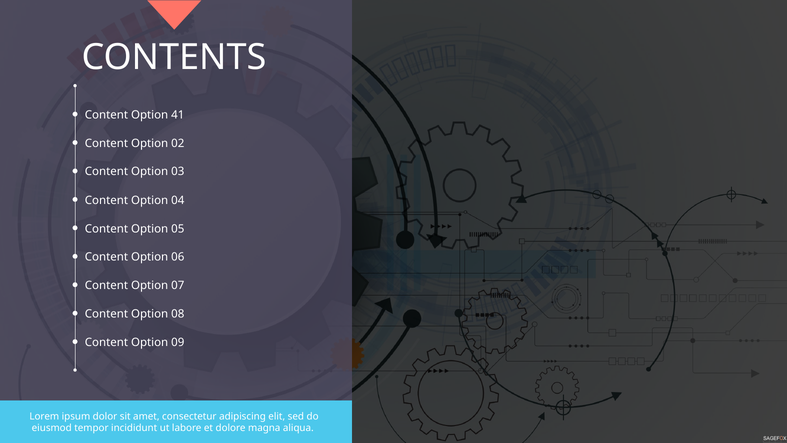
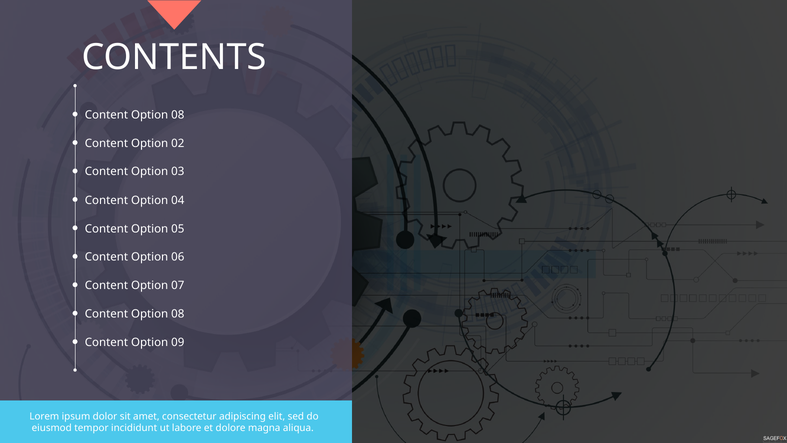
41: 41 -> 08 (178, 115)
